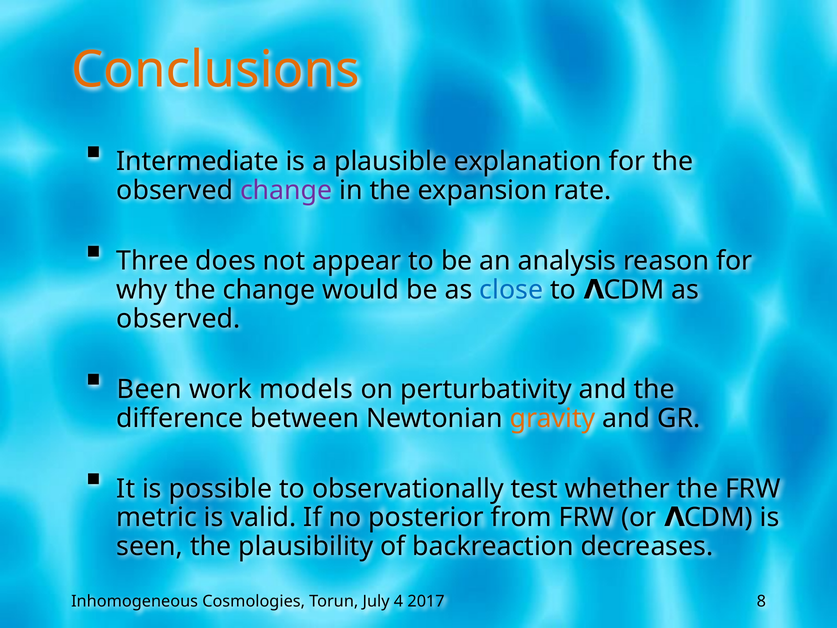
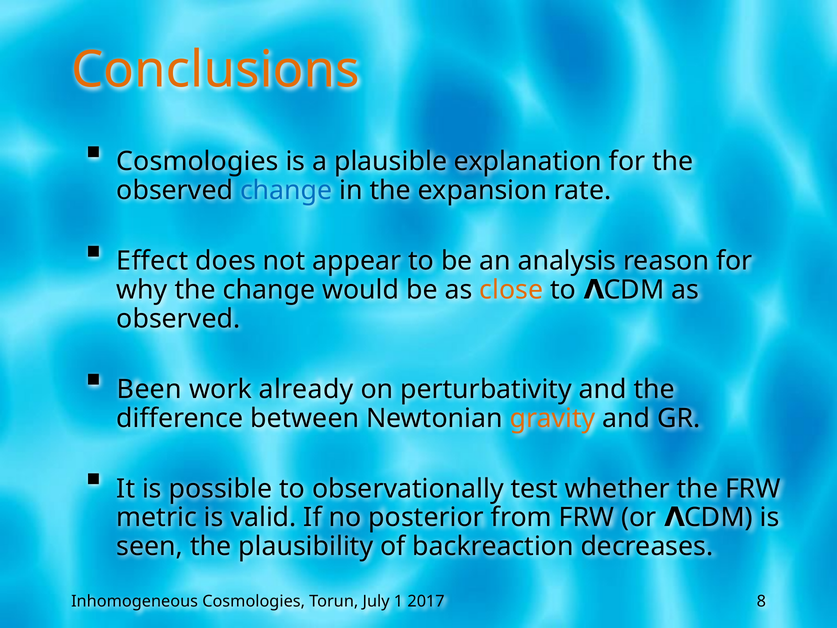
Intermediate: Intermediate -> Cosmologies (197, 162)
change colour: purple -> blue (286, 190)
Three: Three -> Effect (152, 261)
close colour: blue -> orange (511, 290)
models: models -> already (306, 389)
4: 4 -> 1 (398, 601)
